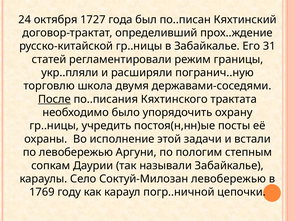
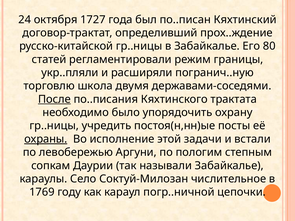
31: 31 -> 80 (269, 46)
охраны underline: none -> present (46, 139)
Соктуй-Милозан левобережью: левобережью -> числительное (229, 179)
